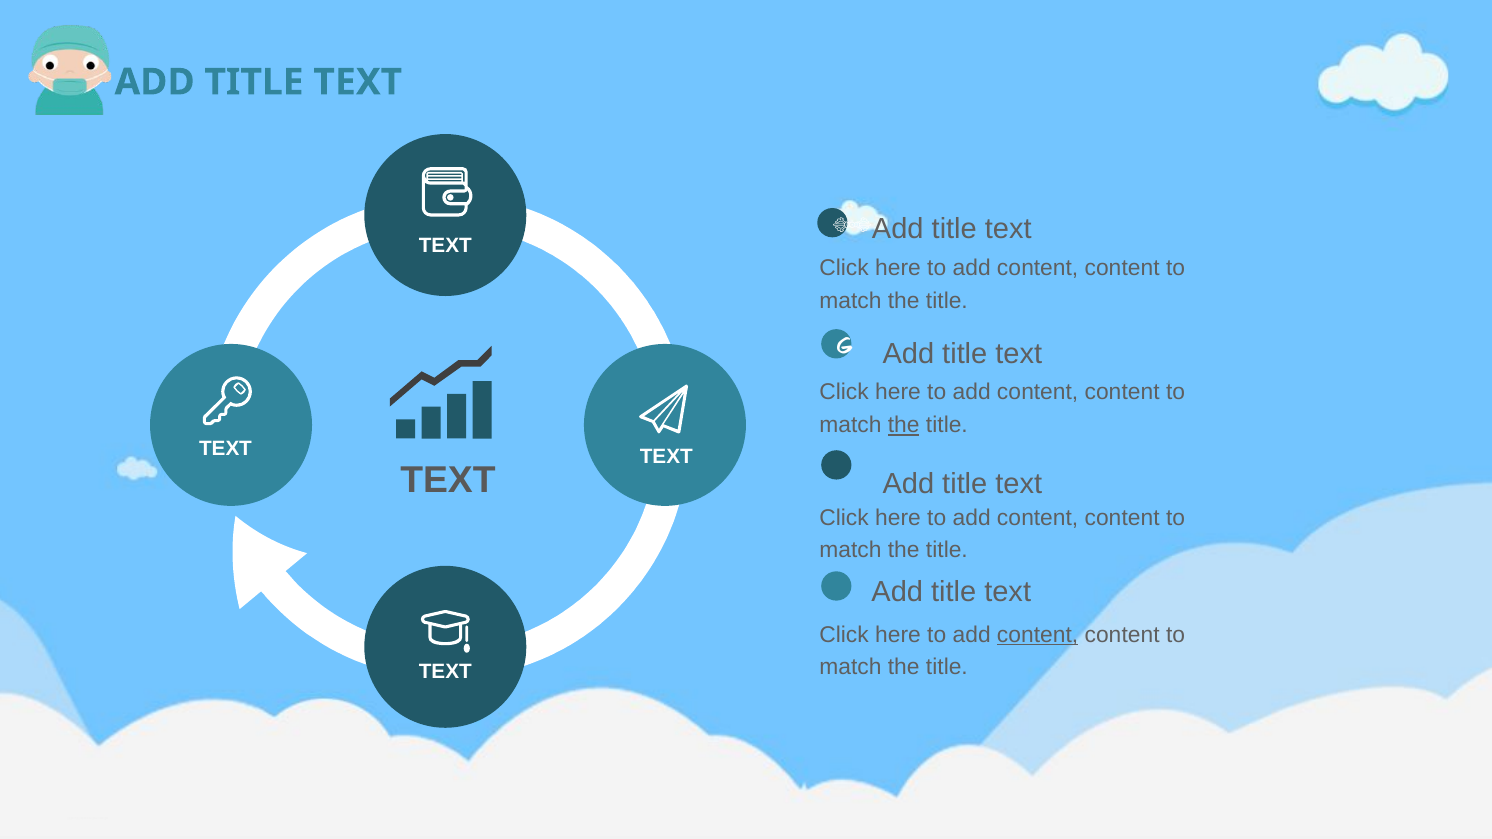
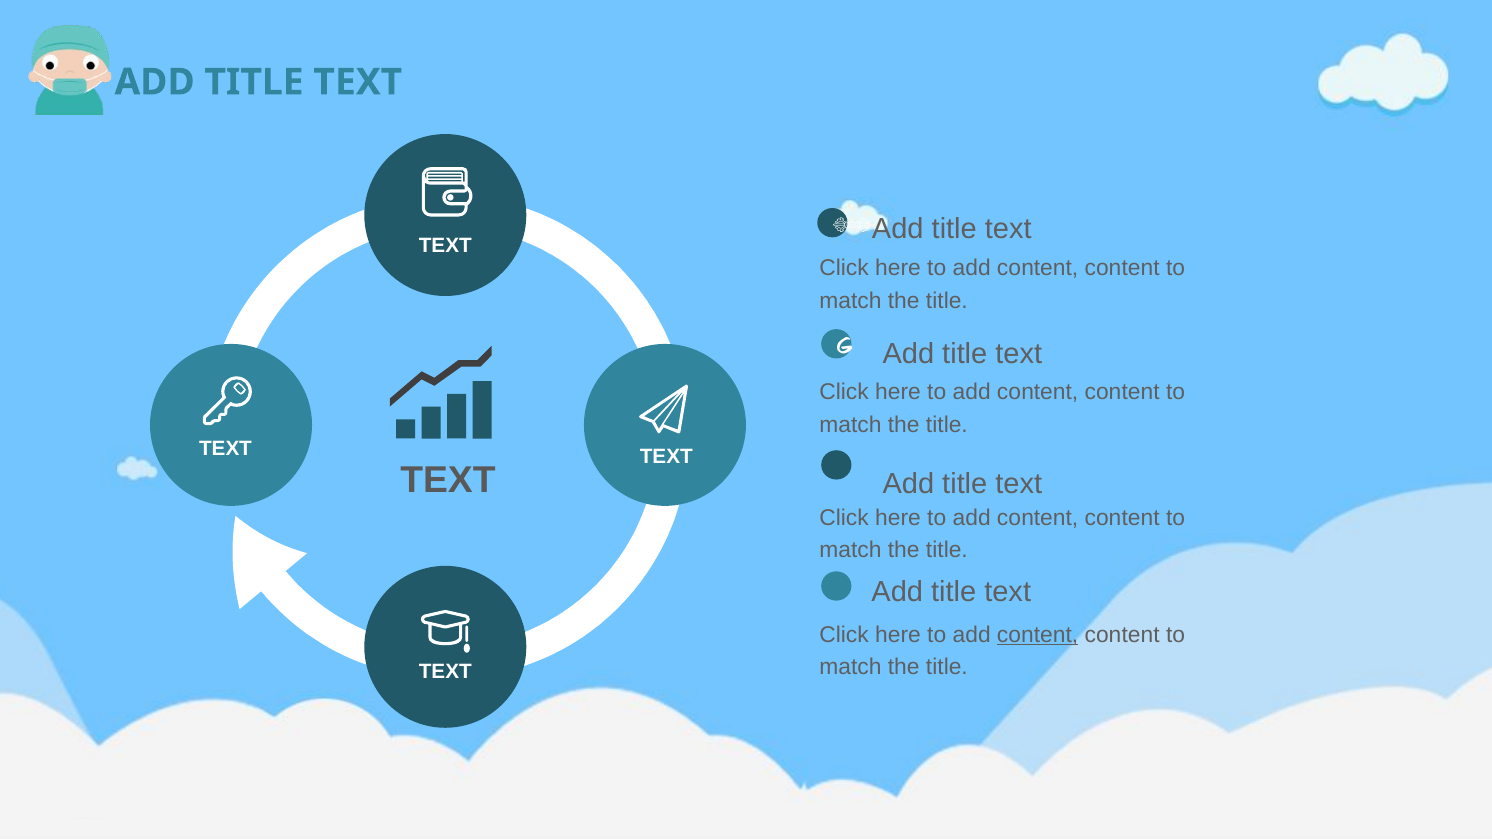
the underline: present -> none (904, 425)
